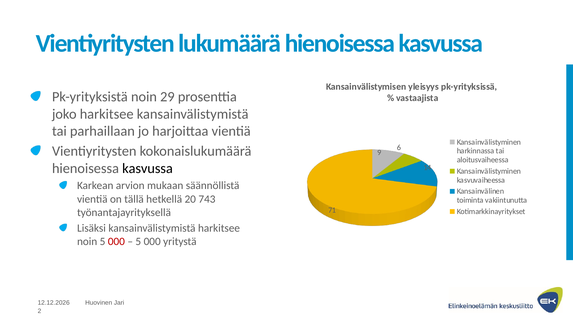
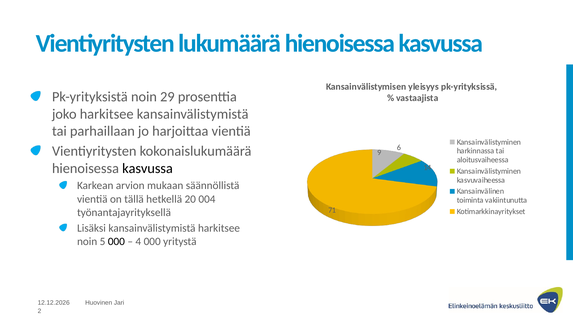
743: 743 -> 004 (207, 199)
000 colour: red -> black (116, 242)
5: 5 -> 4 (138, 242)
